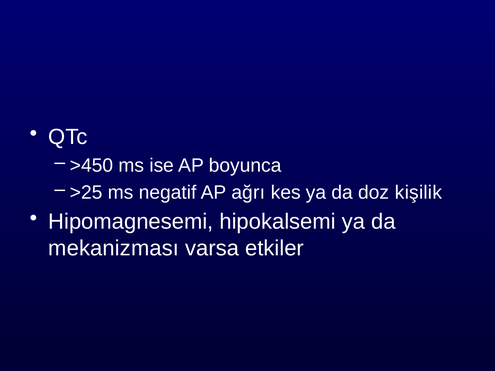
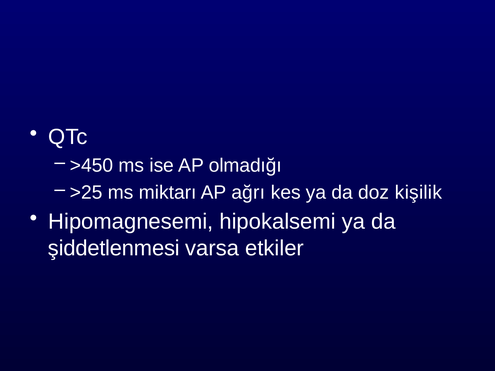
boyunca: boyunca -> olmadığı (245, 166)
negatif: negatif -> miktarı (168, 193)
mekanizması: mekanizması -> şiddetlenmesi (114, 248)
